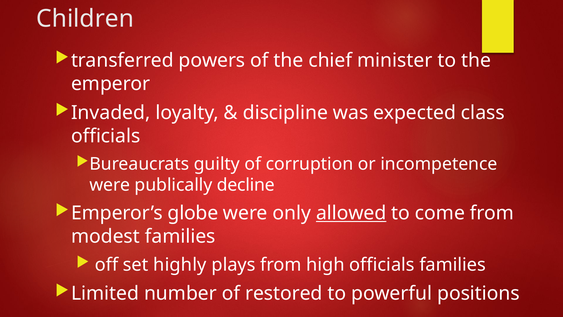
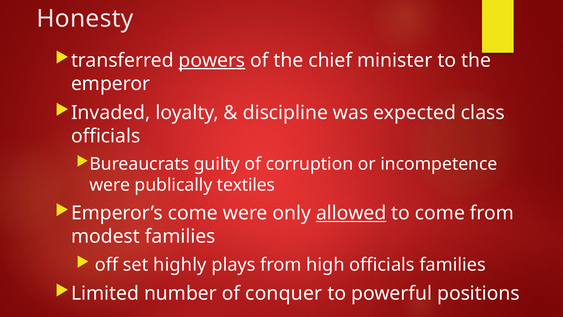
Children: Children -> Honesty (85, 19)
powers underline: none -> present (212, 60)
decline: decline -> textiles (246, 185)
Emperor’s globe: globe -> come (193, 213)
restored: restored -> conquer (284, 293)
